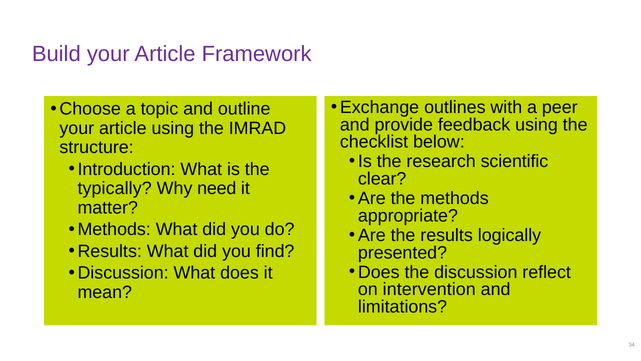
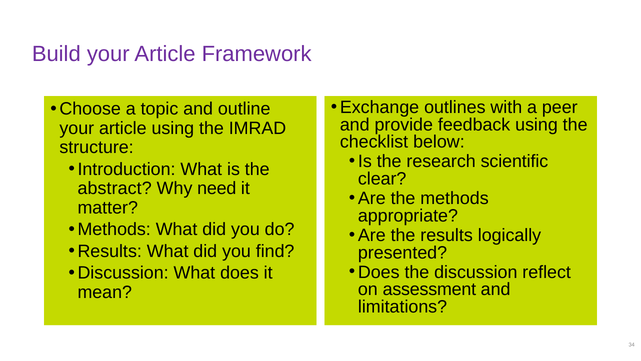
typically: typically -> abstract (115, 188)
intervention: intervention -> assessment (429, 289)
